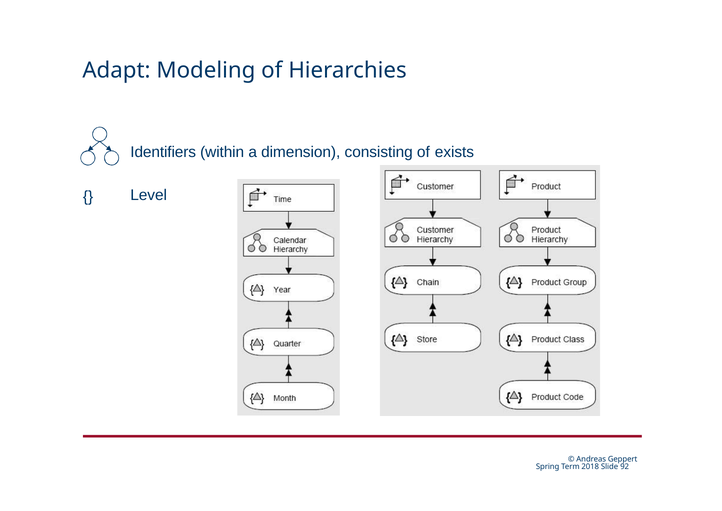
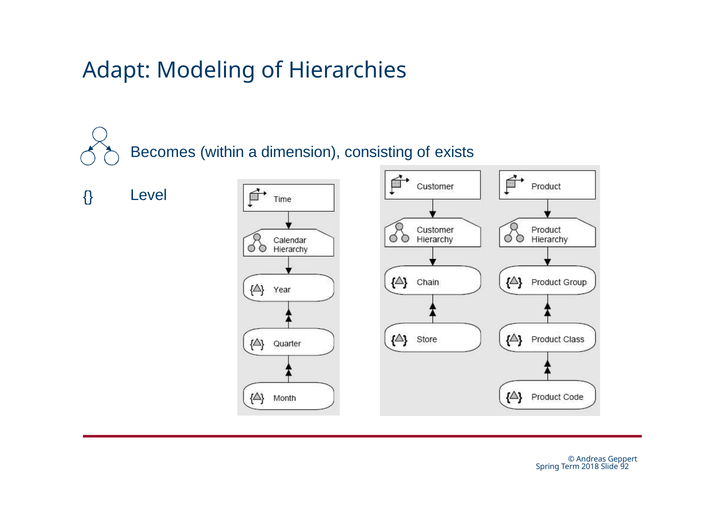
Identifiers: Identifiers -> Becomes (163, 152)
